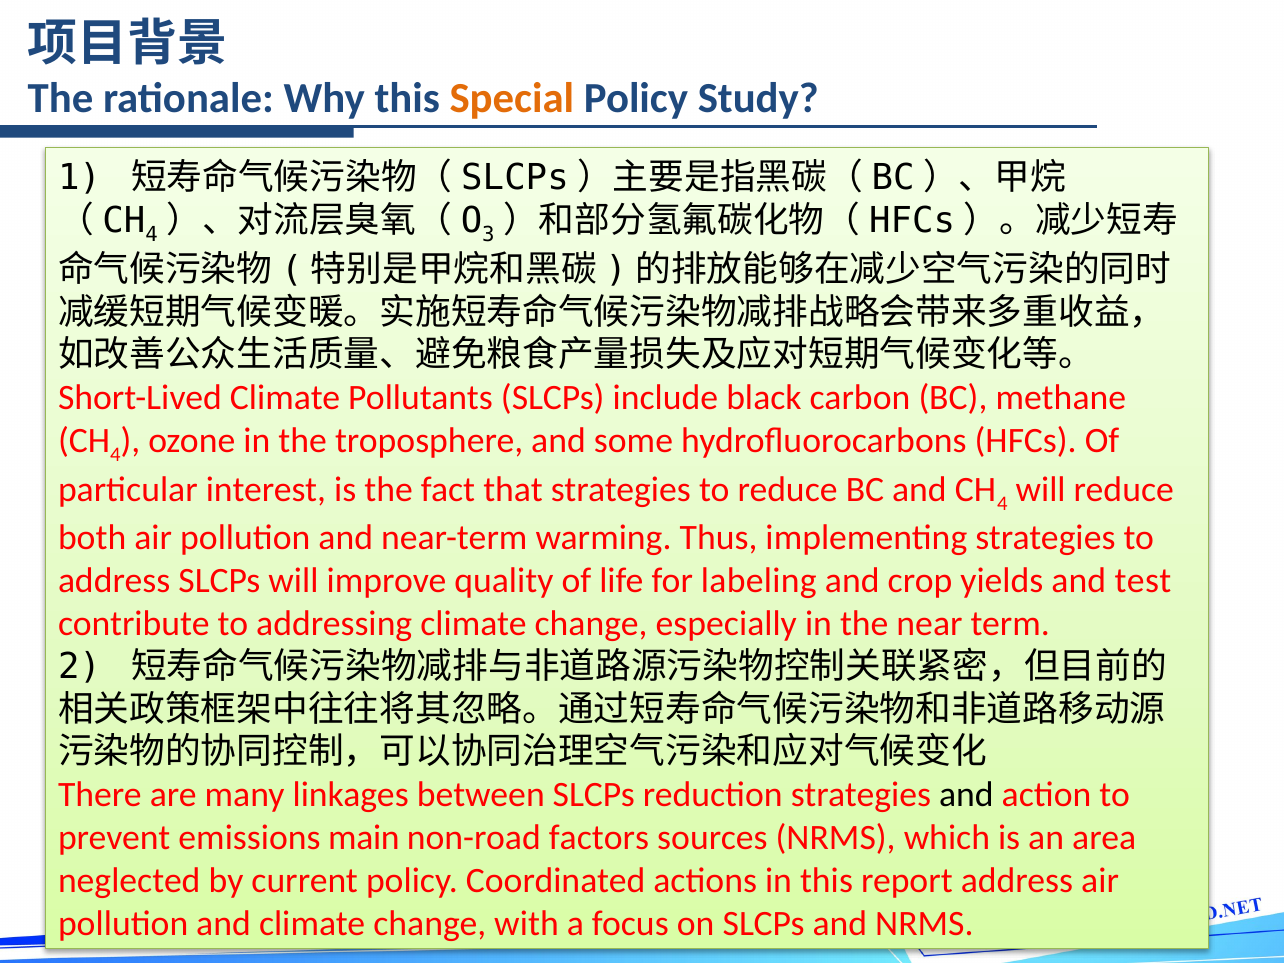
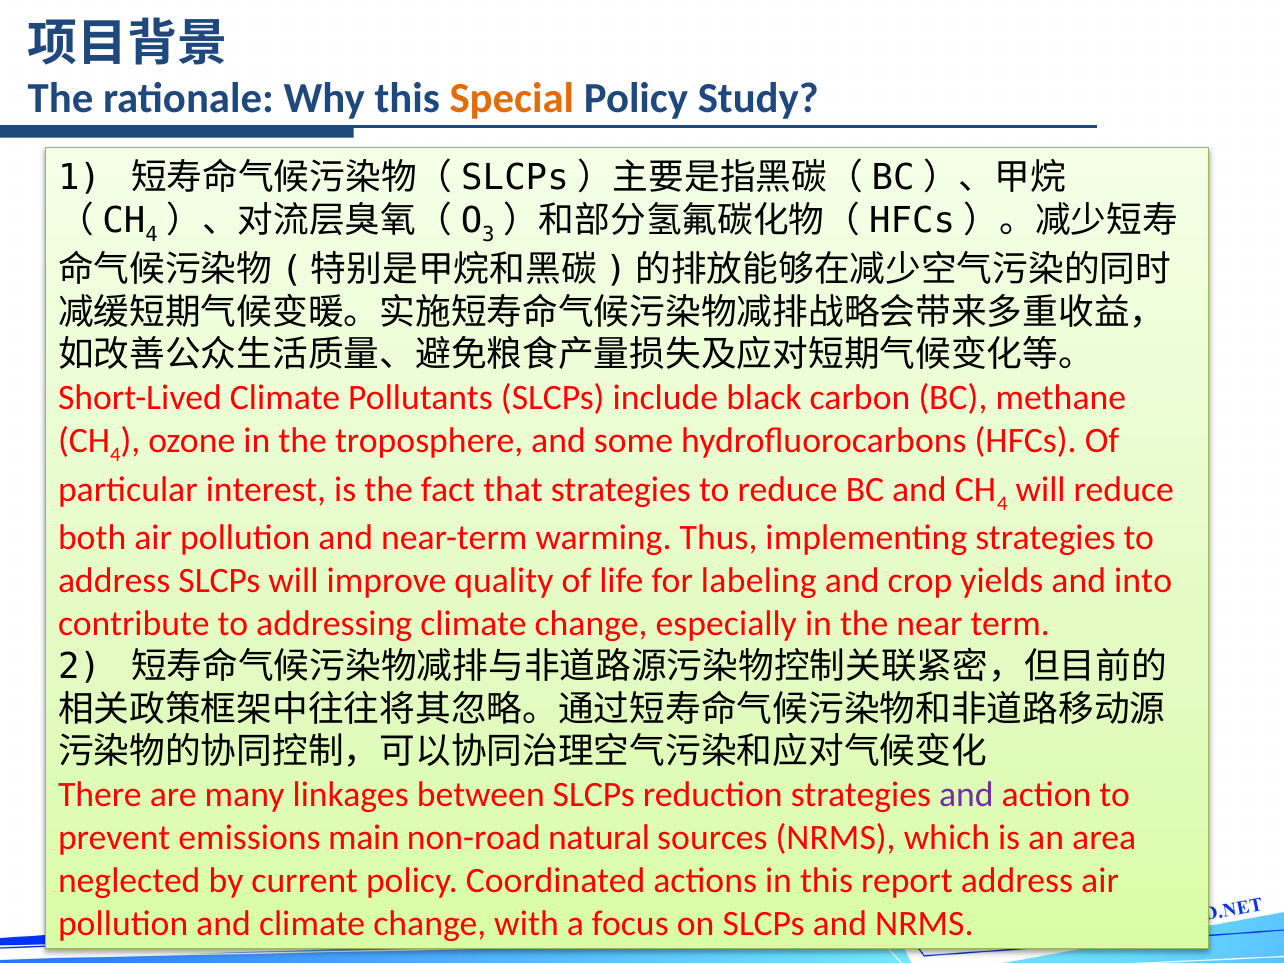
test: test -> into (1143, 581)
and colour: black -> purple (966, 795)
factors: factors -> natural (599, 838)
